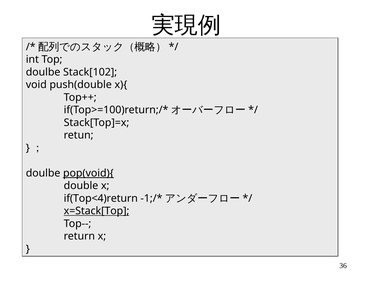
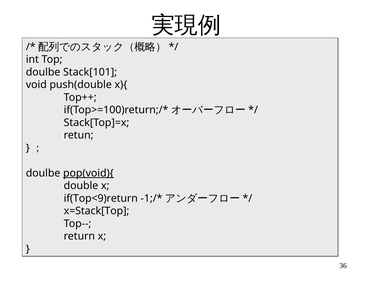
Stack[102: Stack[102 -> Stack[101 (90, 72)
if(Top<4)return: if(Top<4)return -> if(Top<9)return (101, 198)
x=Stack[Top underline: present -> none (97, 211)
